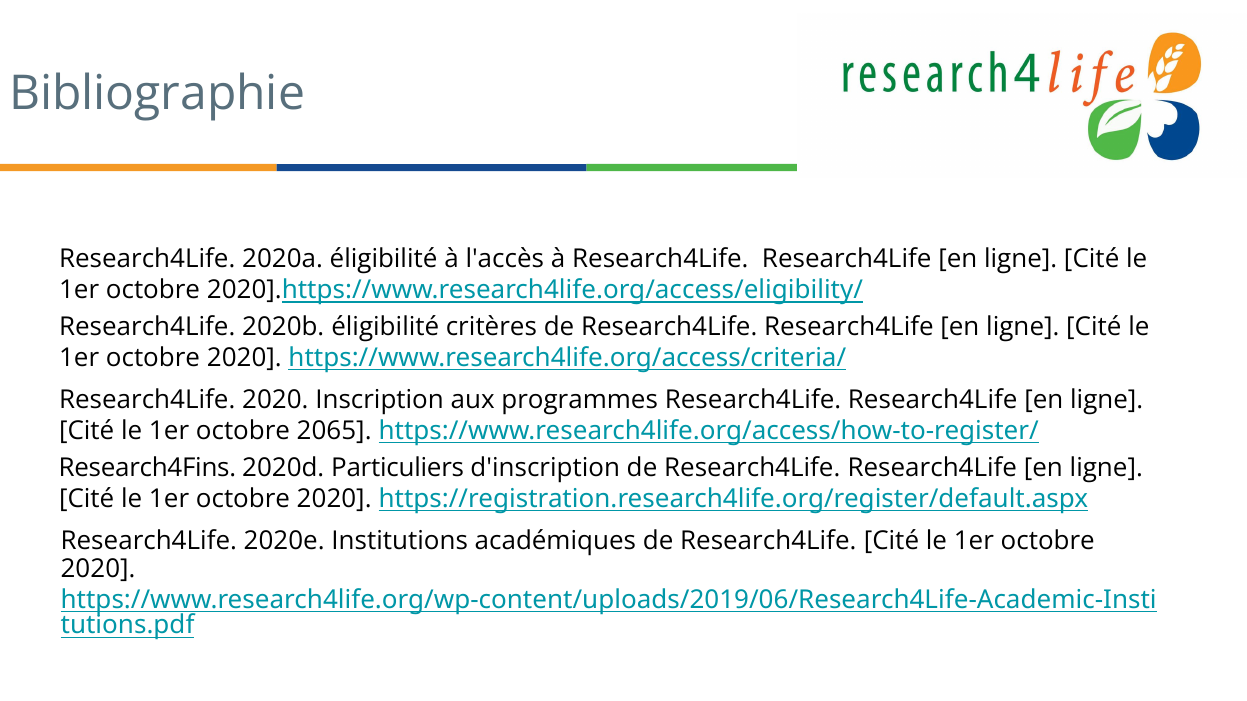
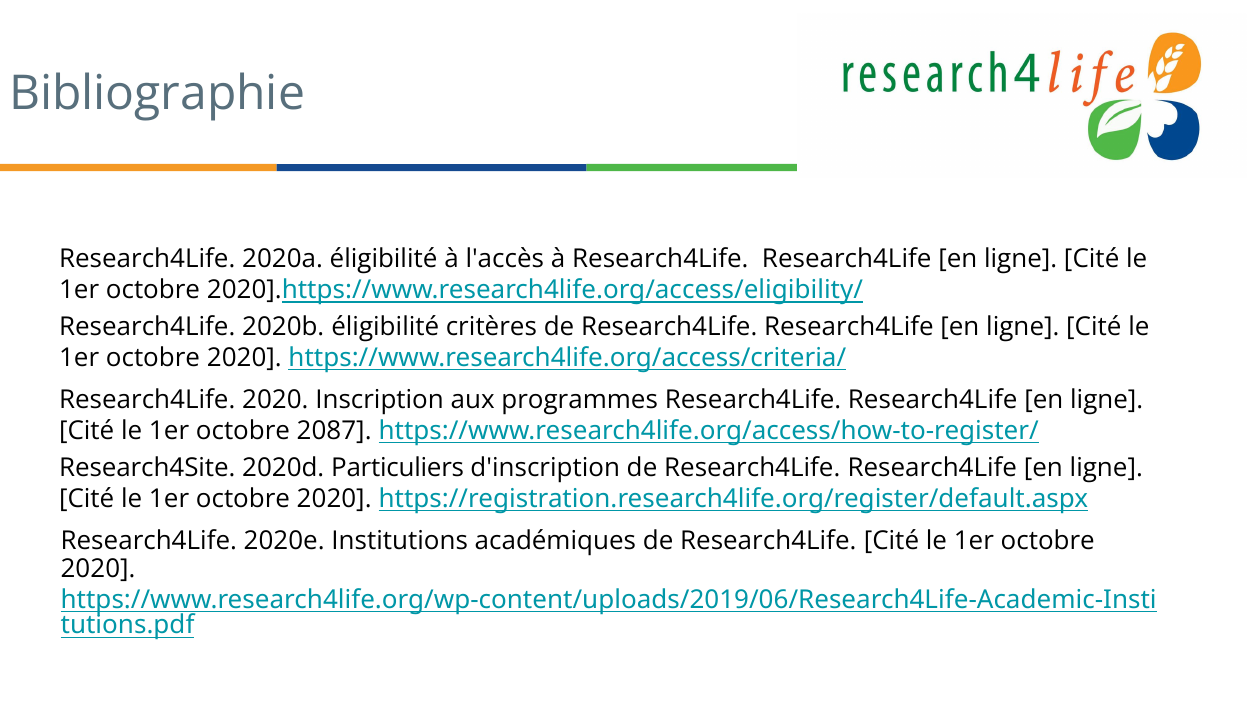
2065: 2065 -> 2087 (334, 431)
Research4Fins: Research4Fins -> Research4Site (147, 468)
